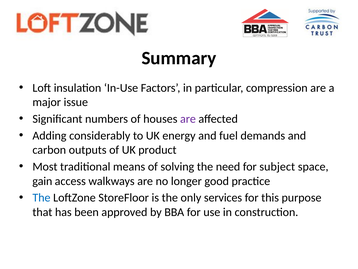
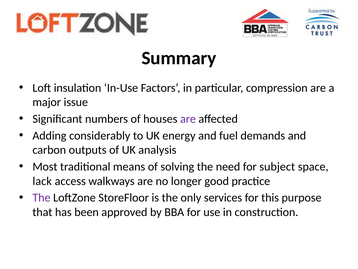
product: product -> analysis (157, 150)
gain: gain -> lack (42, 181)
The colour: blue -> purple (41, 197)
